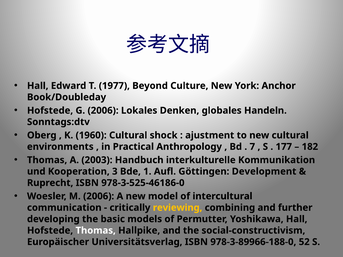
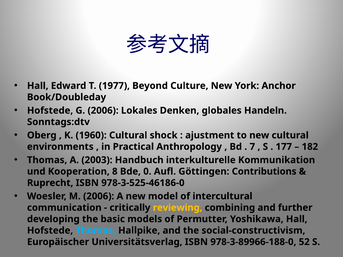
3: 3 -> 8 (115, 172)
1: 1 -> 0 (147, 172)
Development: Development -> Contributions (264, 172)
Thomas colour: white -> light blue (96, 231)
